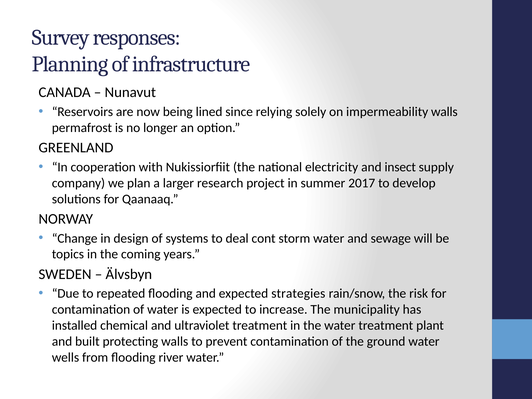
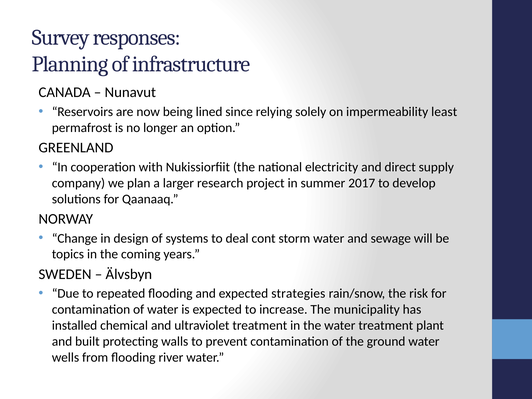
impermeability walls: walls -> least (444, 112)
insect: insect -> direct (400, 167)
